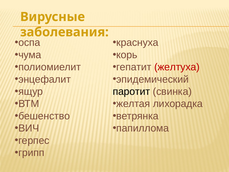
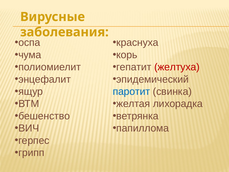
паротит colour: black -> blue (131, 91)
